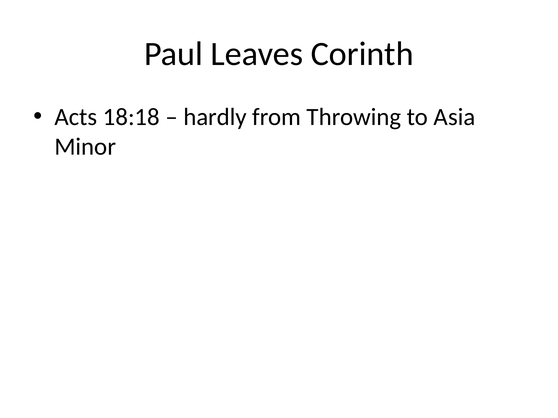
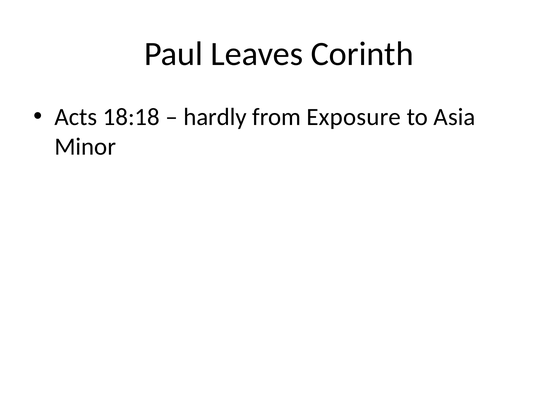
Throwing: Throwing -> Exposure (354, 117)
